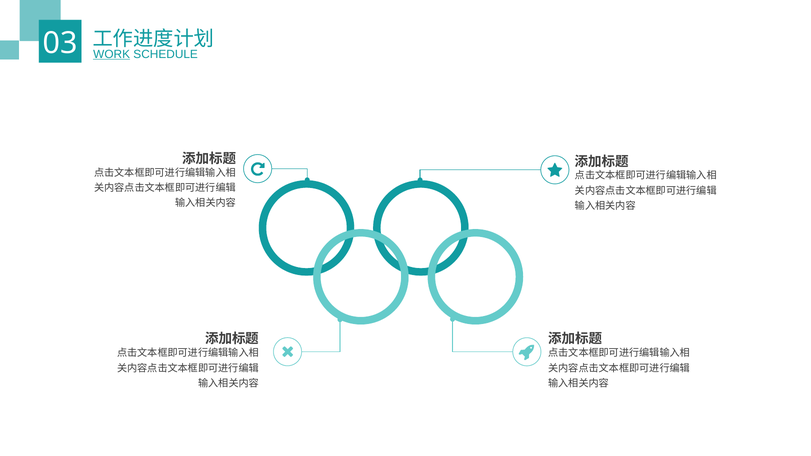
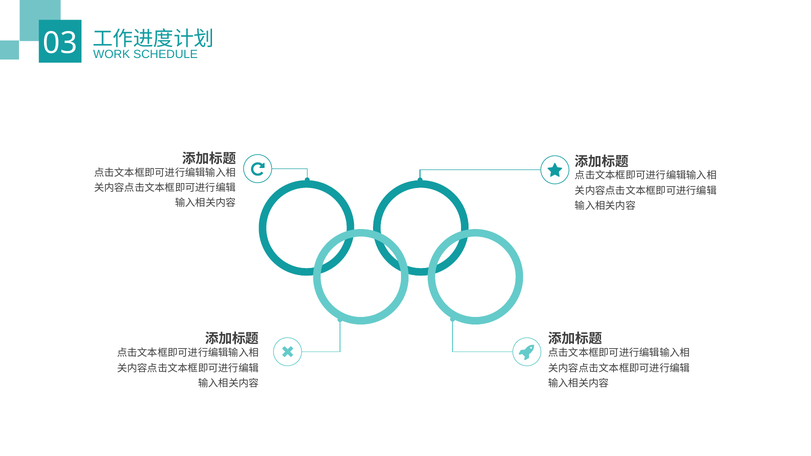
WORK underline: present -> none (112, 54)
